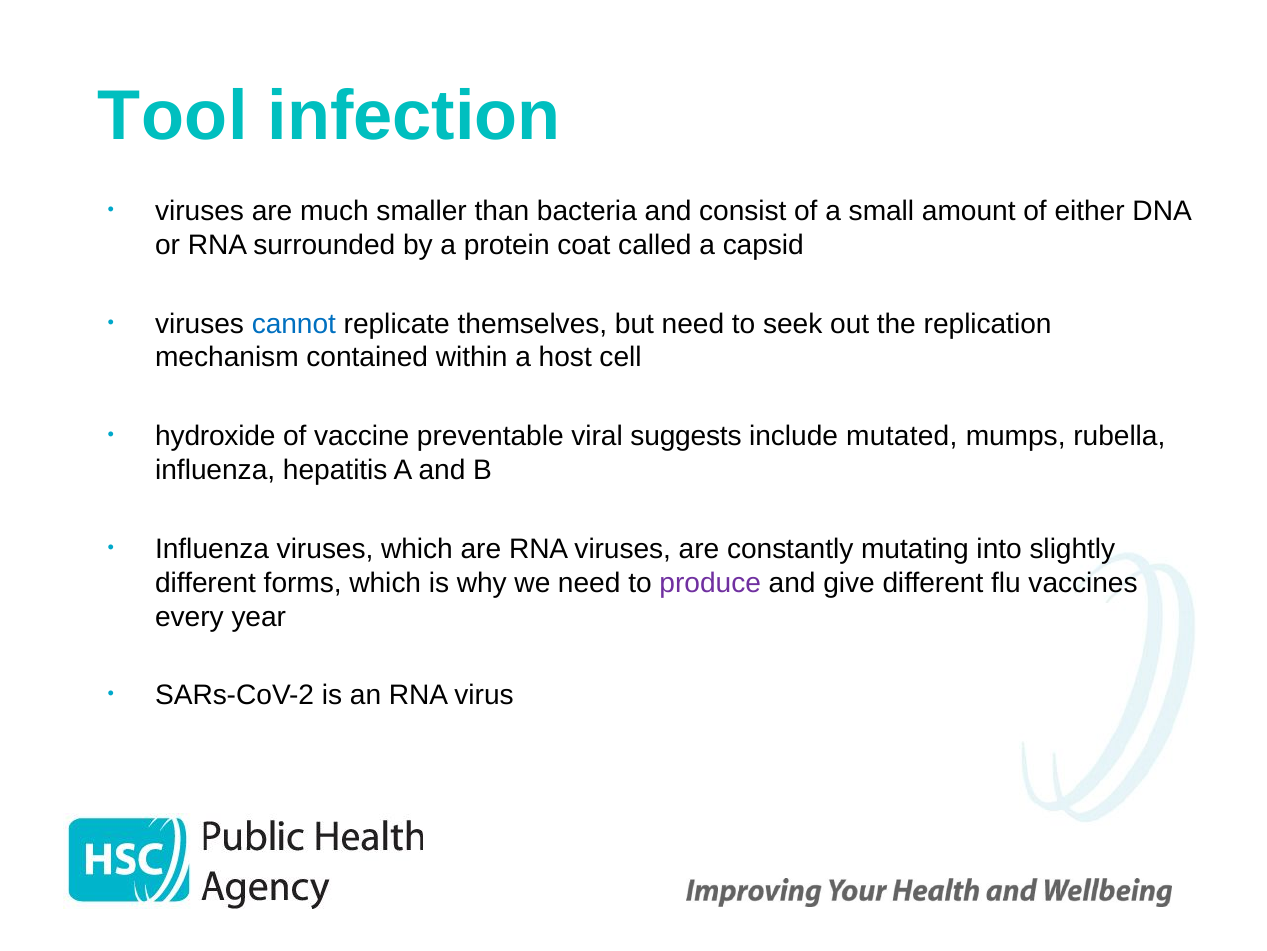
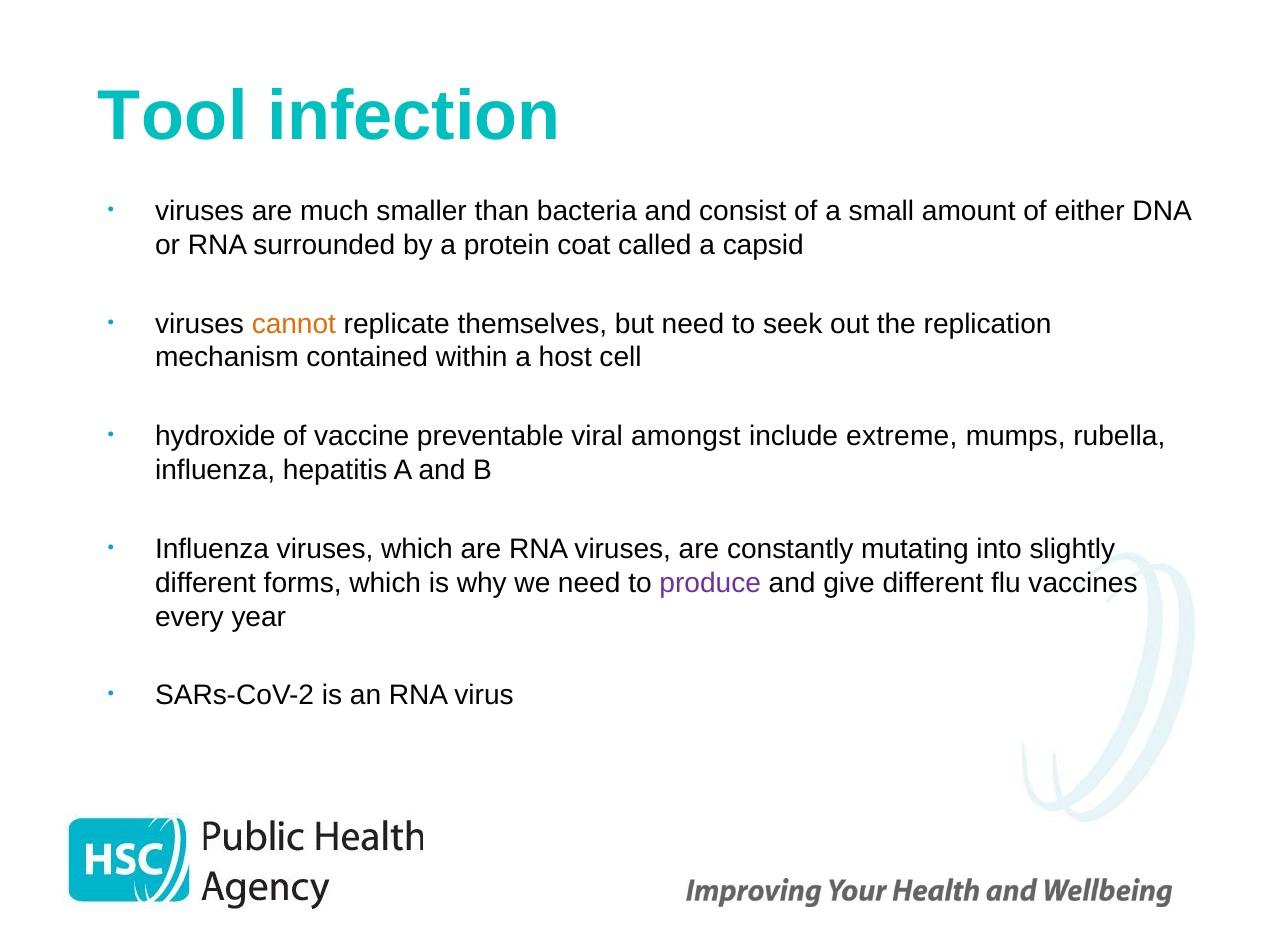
cannot colour: blue -> orange (294, 324)
suggests: suggests -> amongst (686, 436)
mutated: mutated -> extreme (902, 436)
